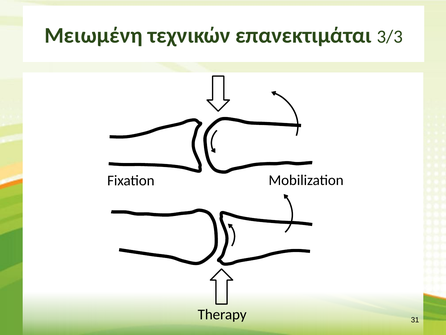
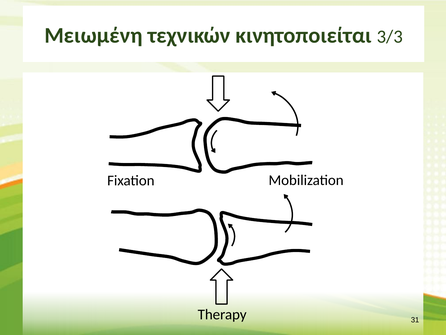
επανεκτιμάται: επανεκτιμάται -> κινητοποιείται (303, 35)
